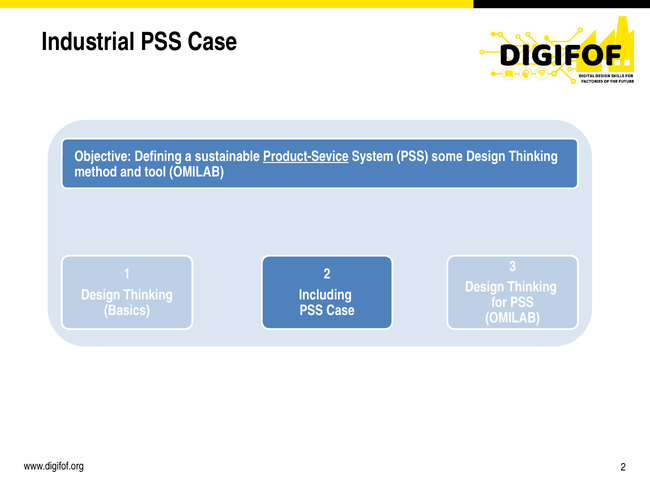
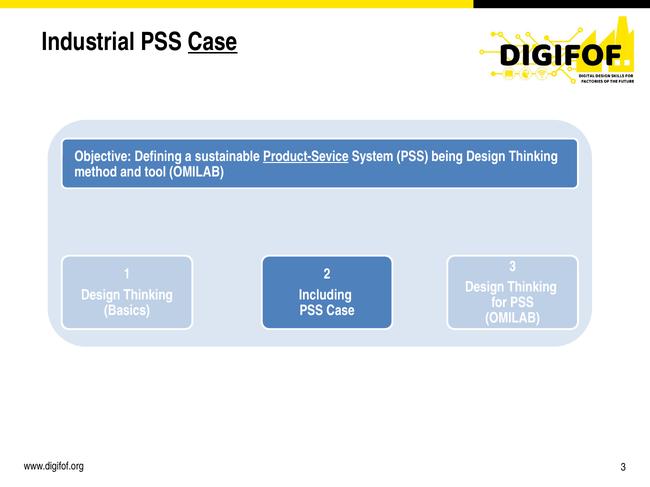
Case underline: none -> present (213, 42)
some: some -> being (447, 156)
2: 2 -> 3 (623, 468)
